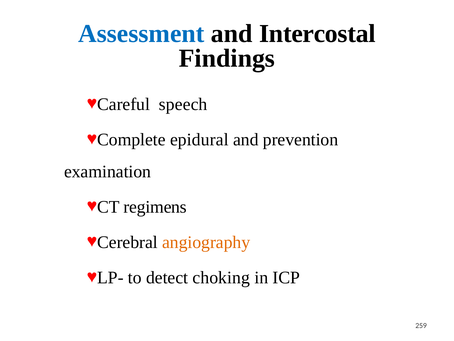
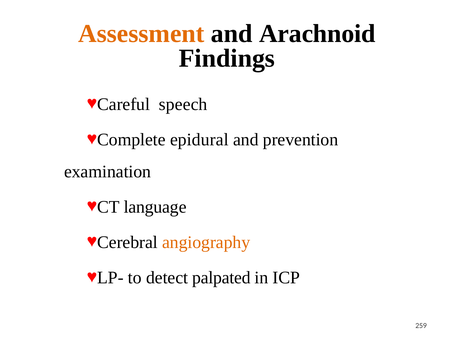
Assessment colour: blue -> orange (141, 33)
Intercostal: Intercostal -> Arachnoid (317, 33)
regimens: regimens -> language (155, 207)
choking: choking -> palpated (221, 277)
